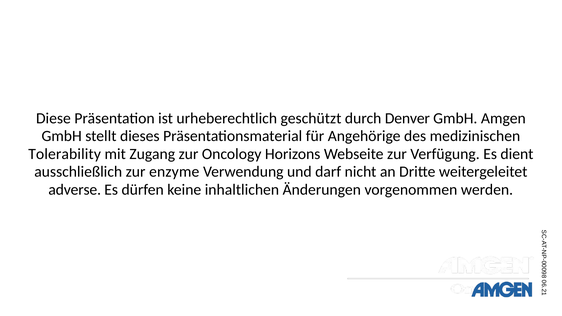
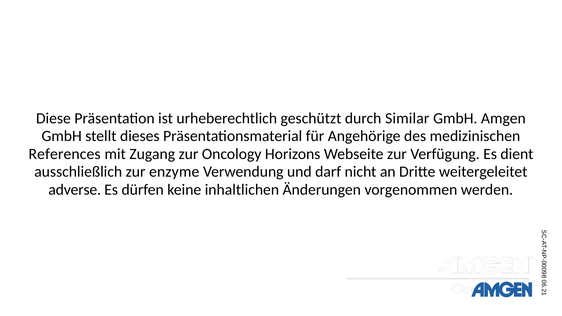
Denver: Denver -> Similar (407, 118)
Tolerability: Tolerability -> References (65, 154)
